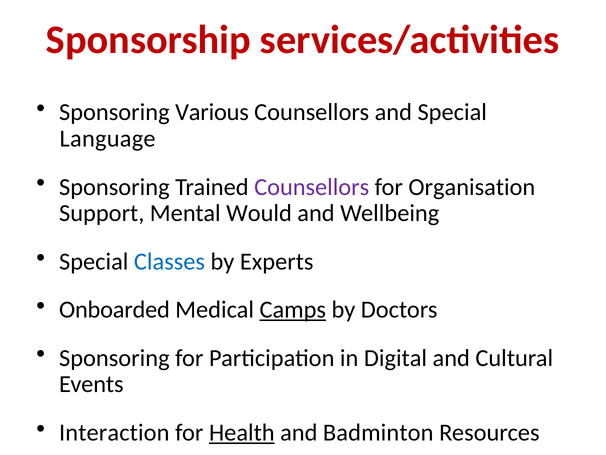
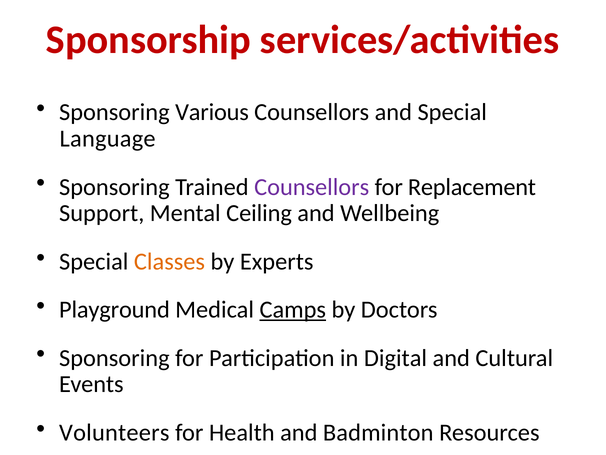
Organisation: Organisation -> Replacement (472, 187)
Would: Would -> Ceiling (259, 213)
Classes colour: blue -> orange (169, 261)
Onboarded: Onboarded -> Playground (114, 309)
Interaction: Interaction -> Volunteers (114, 432)
Health underline: present -> none (242, 432)
